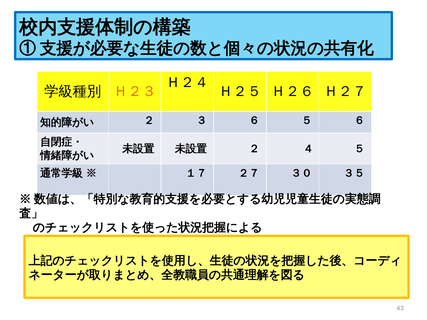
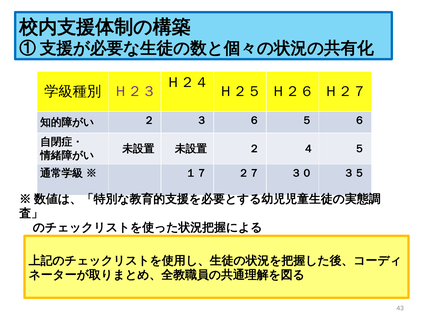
Ｈ２３ colour: orange -> purple (135, 91)
